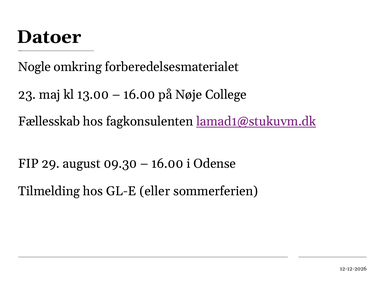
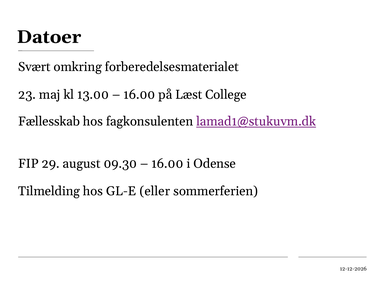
Nogle: Nogle -> Svært (34, 67)
Nøje: Nøje -> Læst (189, 95)
